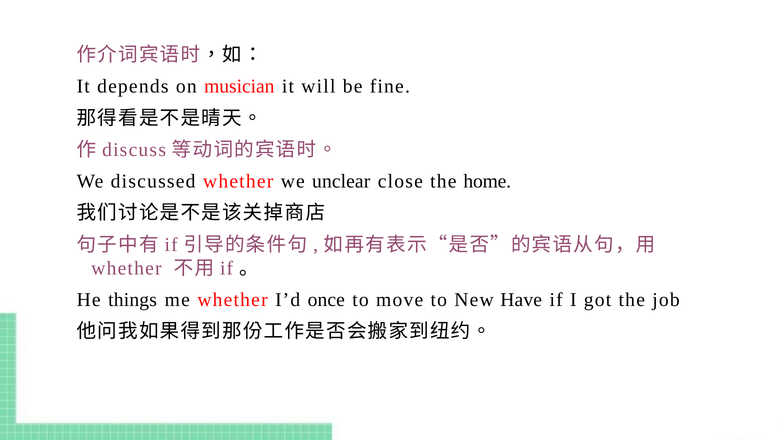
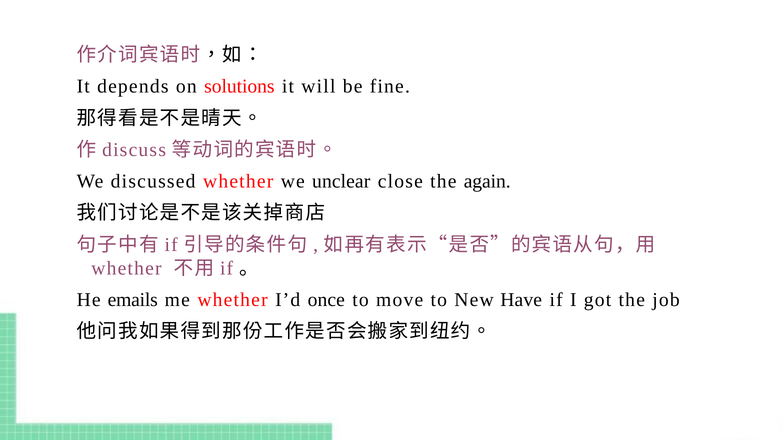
musician: musician -> solutions (239, 87)
home: home -> again (487, 182)
things: things -> emails (133, 300)
